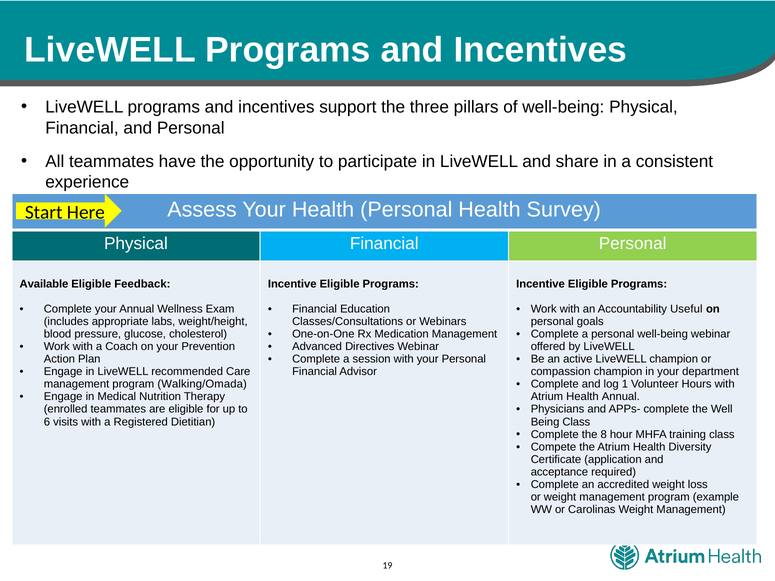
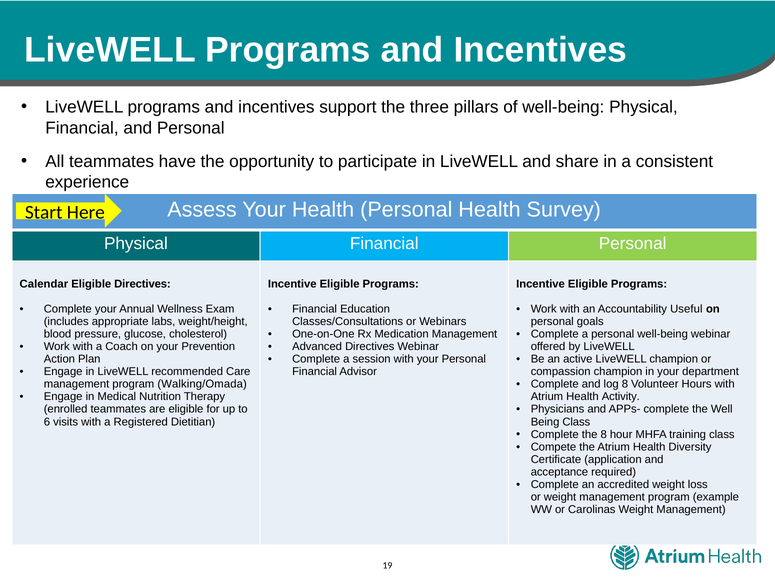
Available: Available -> Calendar (44, 284)
Eligible Feedback: Feedback -> Directives (142, 284)
log 1: 1 -> 8 (625, 384)
Health Annual: Annual -> Activity (621, 397)
